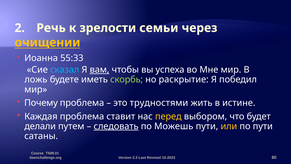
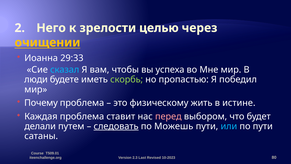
Речь: Речь -> Него (51, 28)
семьи: семьи -> целью (159, 28)
55:33: 55:33 -> 29:33 (72, 58)
вам underline: present -> none (99, 70)
ложь: ложь -> люди (36, 79)
раскрытие: раскрытие -> пропастью (184, 79)
трудностями: трудностями -> физическому (159, 103)
перед colour: yellow -> pink (168, 116)
или colour: yellow -> light blue (229, 126)
